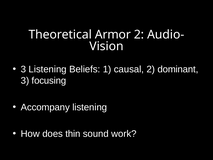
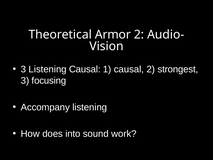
Listening Beliefs: Beliefs -> Causal (85, 69)
dominant: dominant -> strongest (178, 69)
thin: thin -> into (73, 134)
